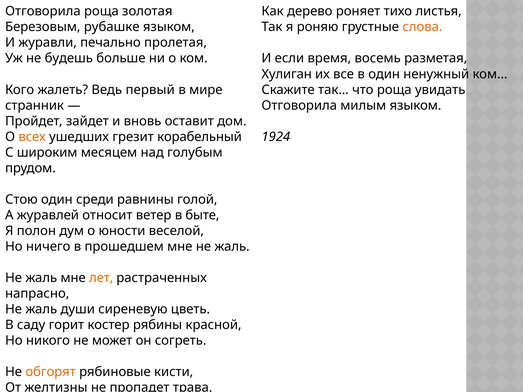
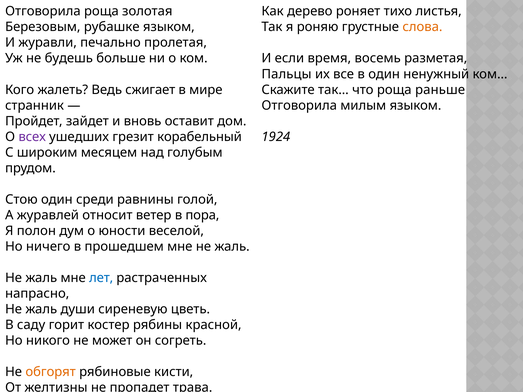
Хулиган: Хулиган -> Пальцы (287, 74)
первый: первый -> сжигает (150, 90)
увидать: увидать -> раньше (440, 90)
всех colour: orange -> purple (32, 137)
быте: быте -> пора (202, 215)
лет colour: orange -> blue (101, 278)
